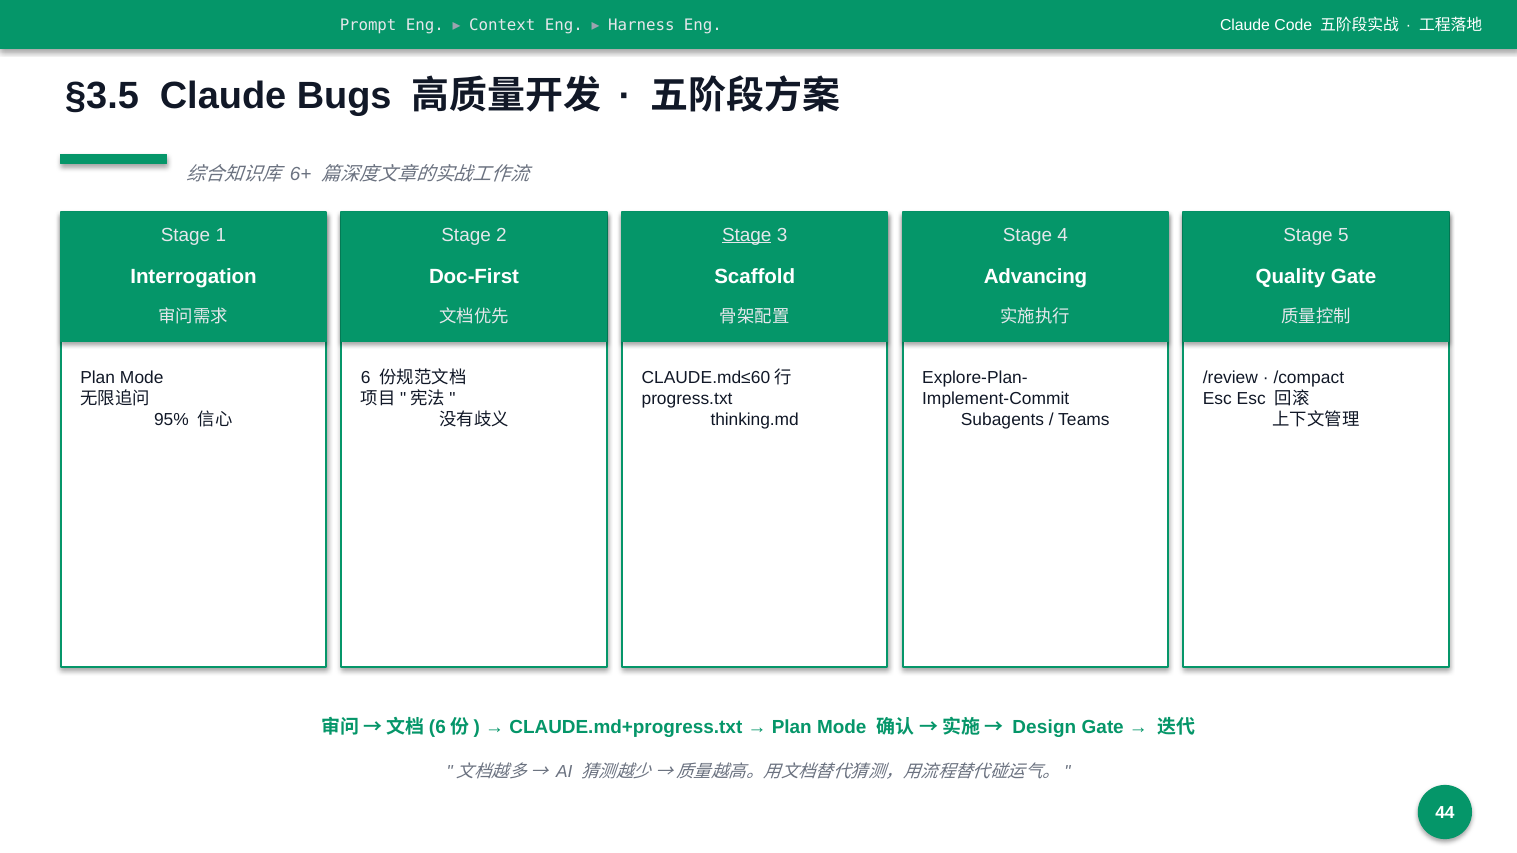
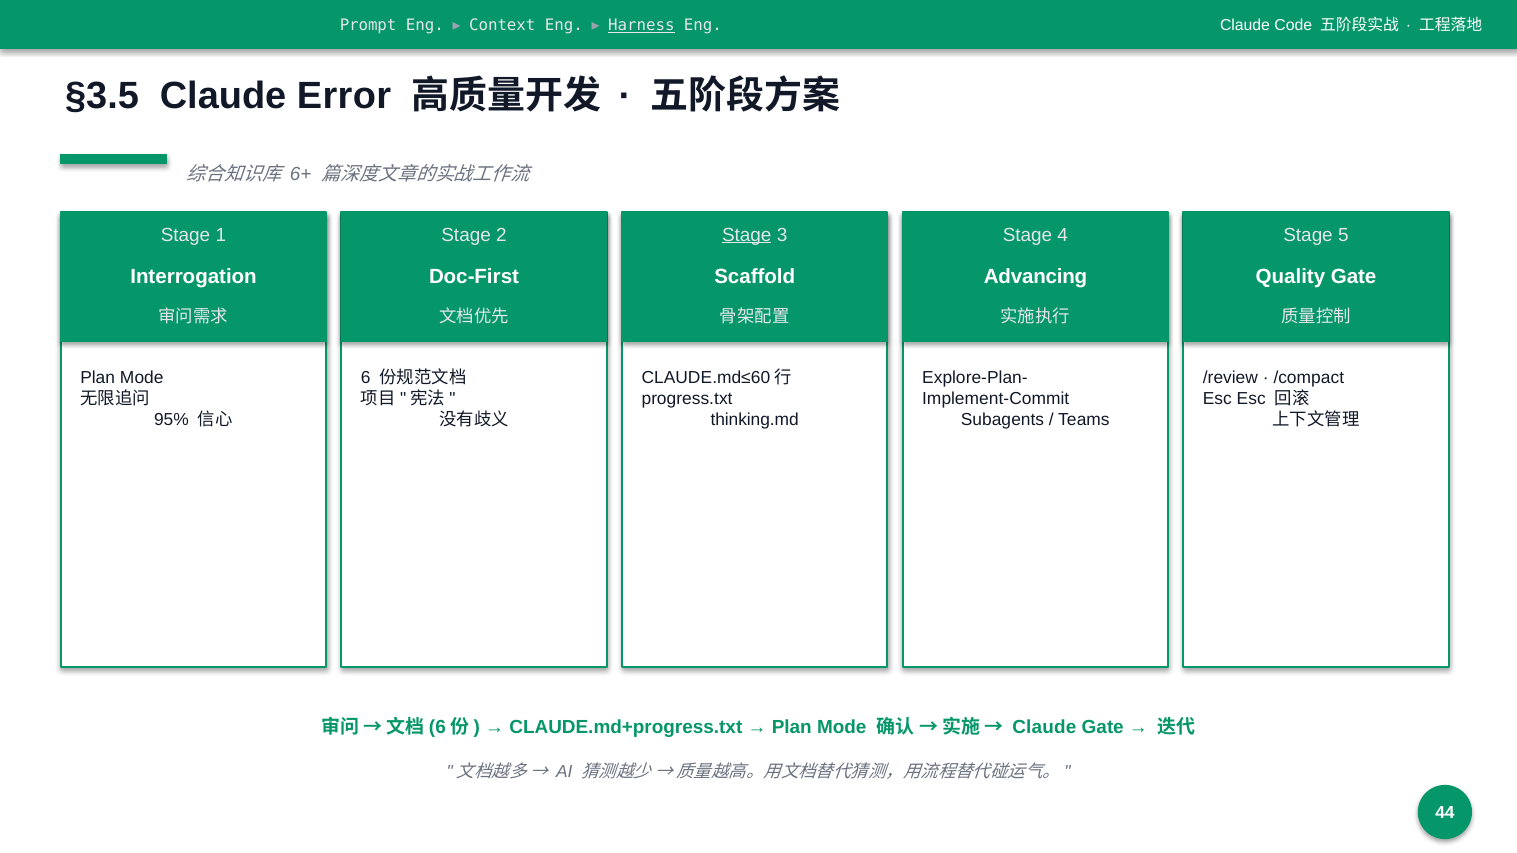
Harness underline: none -> present (641, 25)
Bugs: Bugs -> Error (344, 96)
Design: Design -> Claude (1044, 728)
